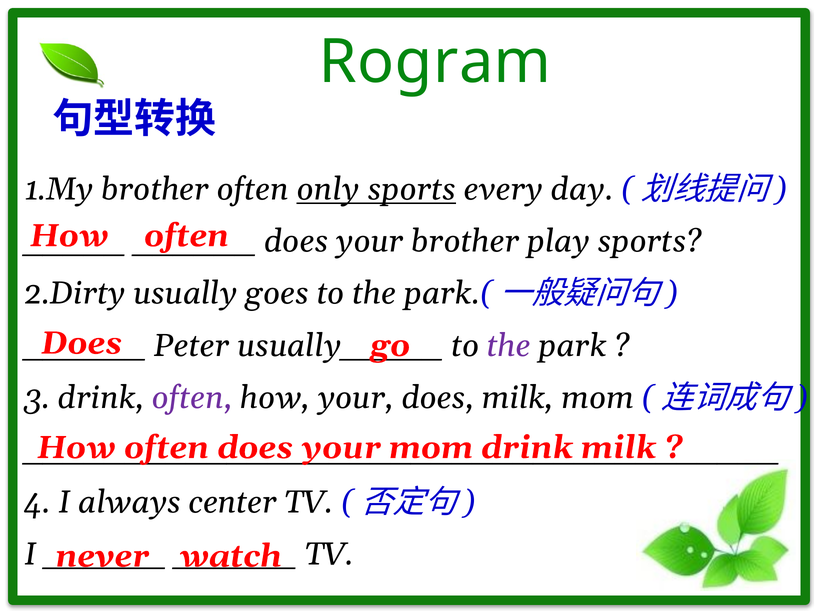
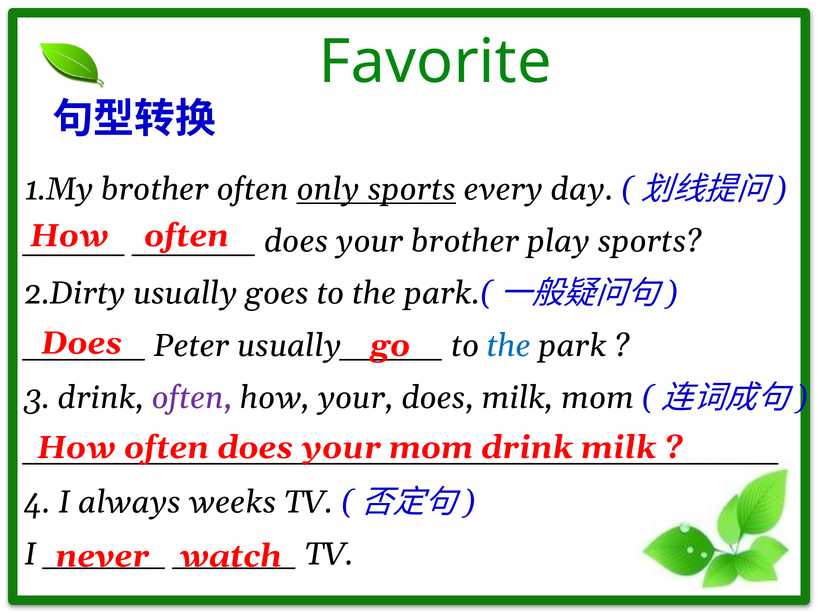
Rogram: Rogram -> Favorite (435, 62)
the colour: purple -> blue (509, 346)
center: center -> weeks (233, 502)
